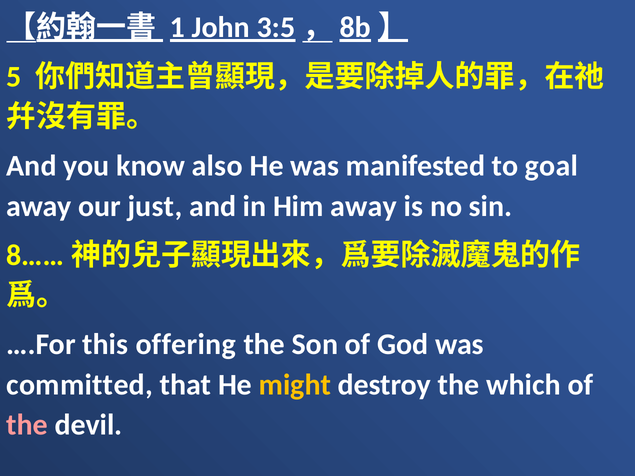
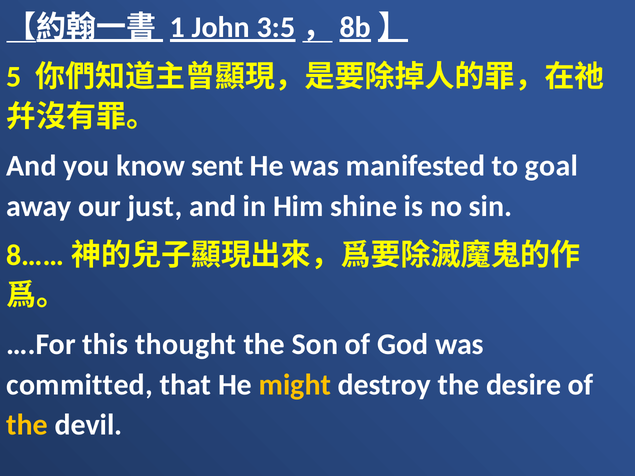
also: also -> sent (217, 166)
Him away: away -> shine (364, 206)
offering: offering -> thought (186, 345)
which: which -> desire (524, 385)
the colour: pink -> yellow (27, 425)
